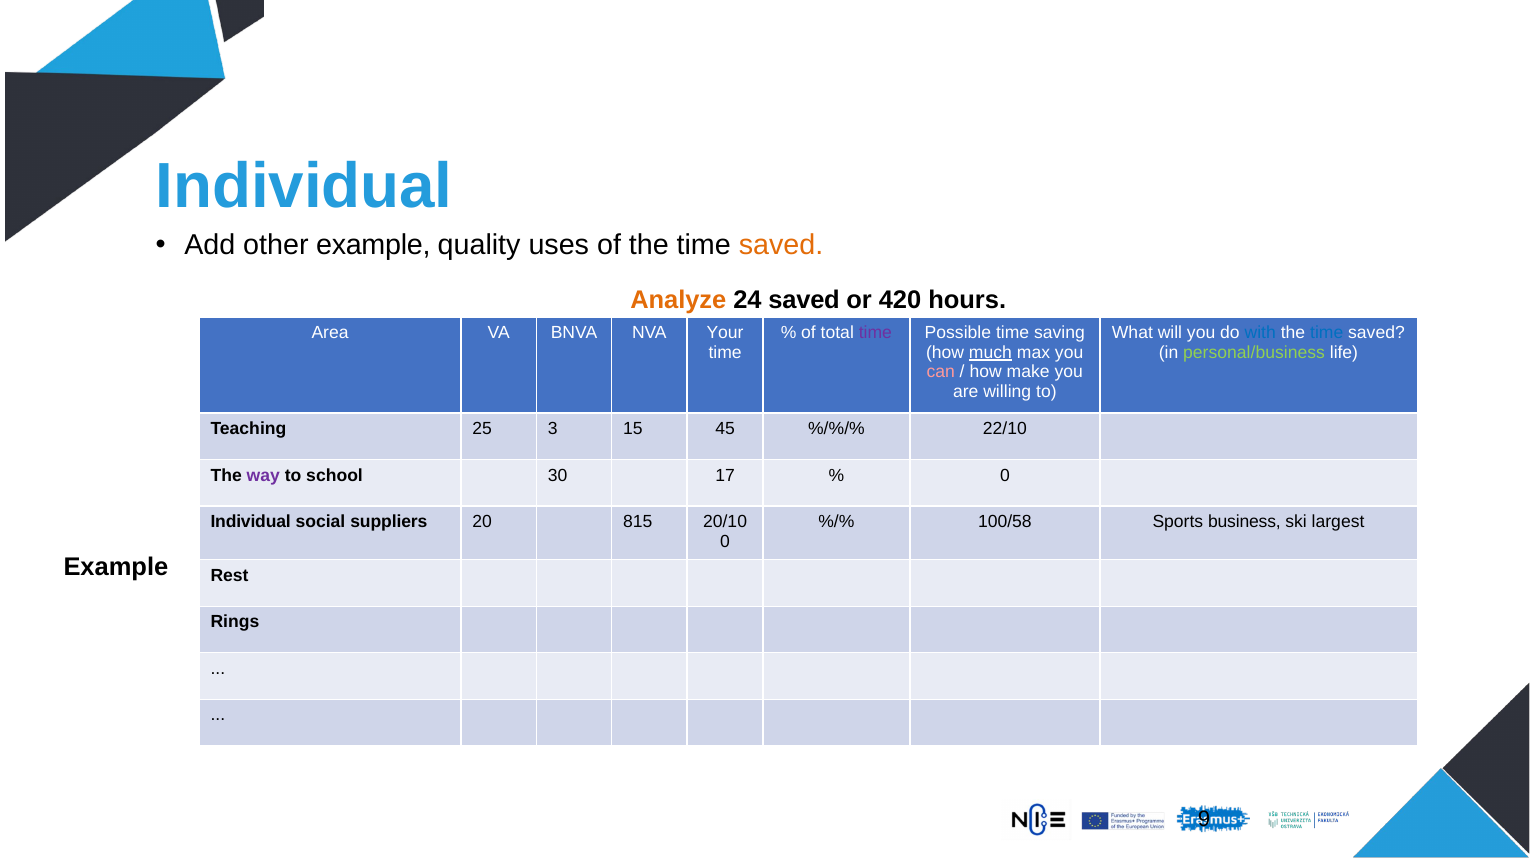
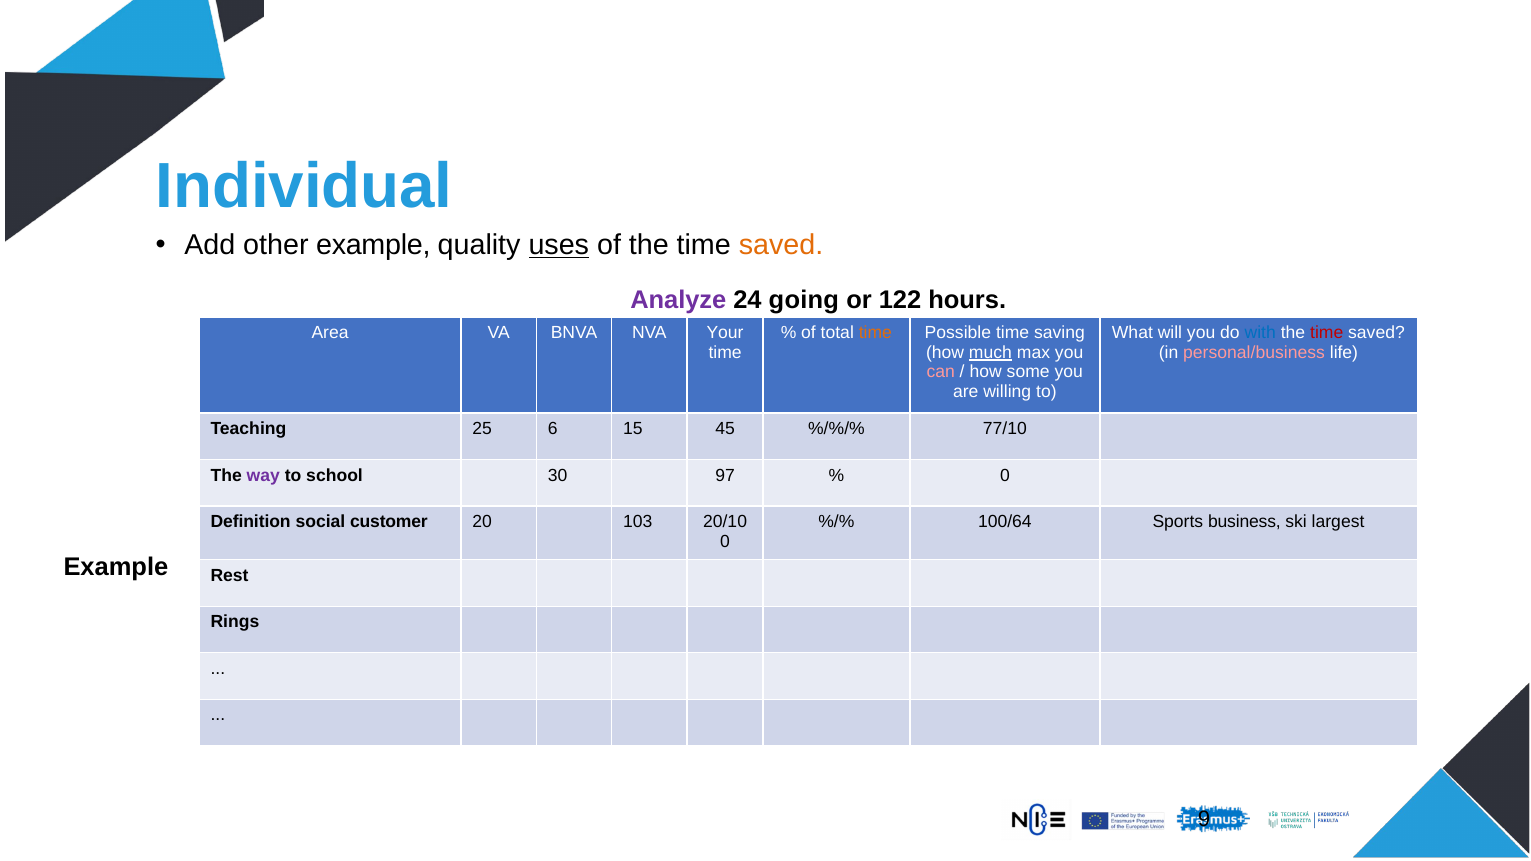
uses underline: none -> present (559, 245)
Analyze colour: orange -> purple (678, 301)
24 saved: saved -> going (804, 301)
420: 420 -> 122 (900, 301)
time colour: purple -> orange (875, 333)
time colour: blue -> red (1327, 333)
personal/business colour: light green -> pink (1254, 353)
make: make -> some (1028, 372)
3: 3 -> 6 (553, 429)
22/10: 22/10 -> 77/10 (1005, 429)
17: 17 -> 97 (725, 475)
Individual: Individual -> Definition (251, 522)
suppliers: suppliers -> customer (389, 522)
815: 815 -> 103 (638, 522)
100/58: 100/58 -> 100/64 (1005, 522)
